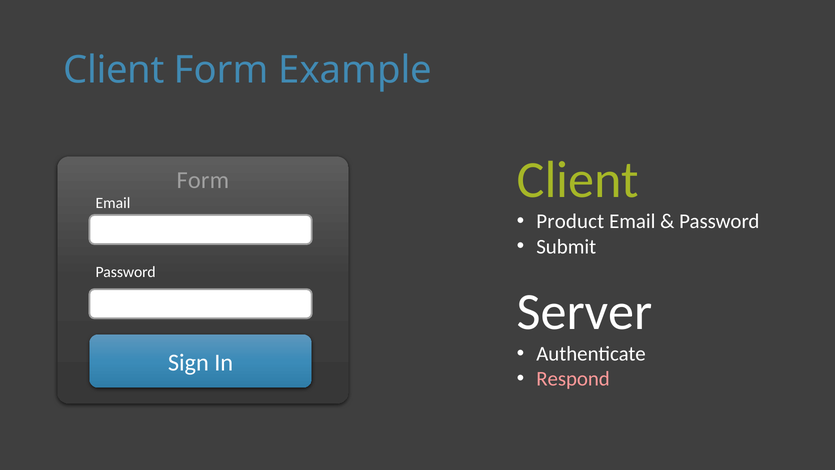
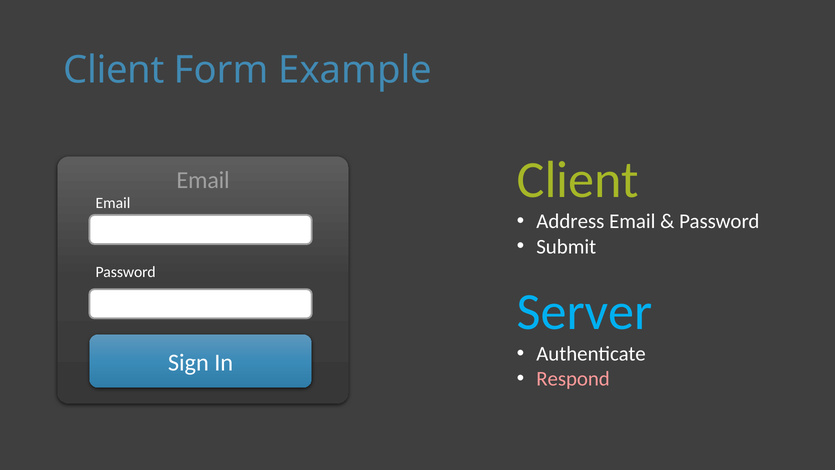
Form: Form -> Email (203, 180)
Product: Product -> Address (570, 221)
Server colour: white -> light blue (585, 312)
